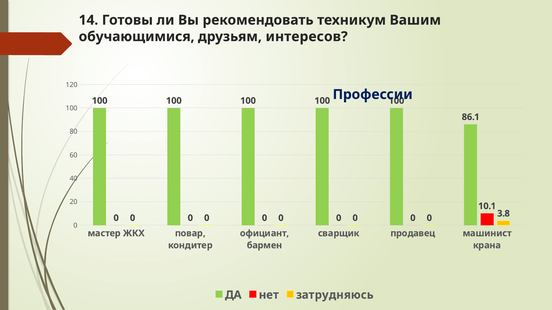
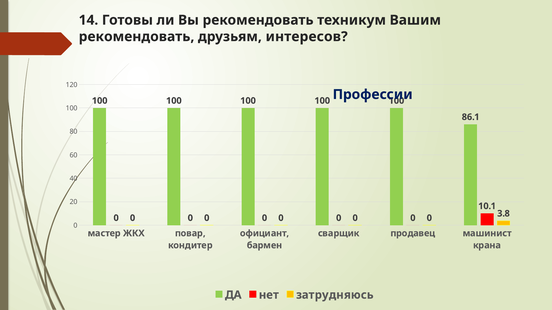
обучающимися: обучающимися -> рекомендовать (137, 37)
